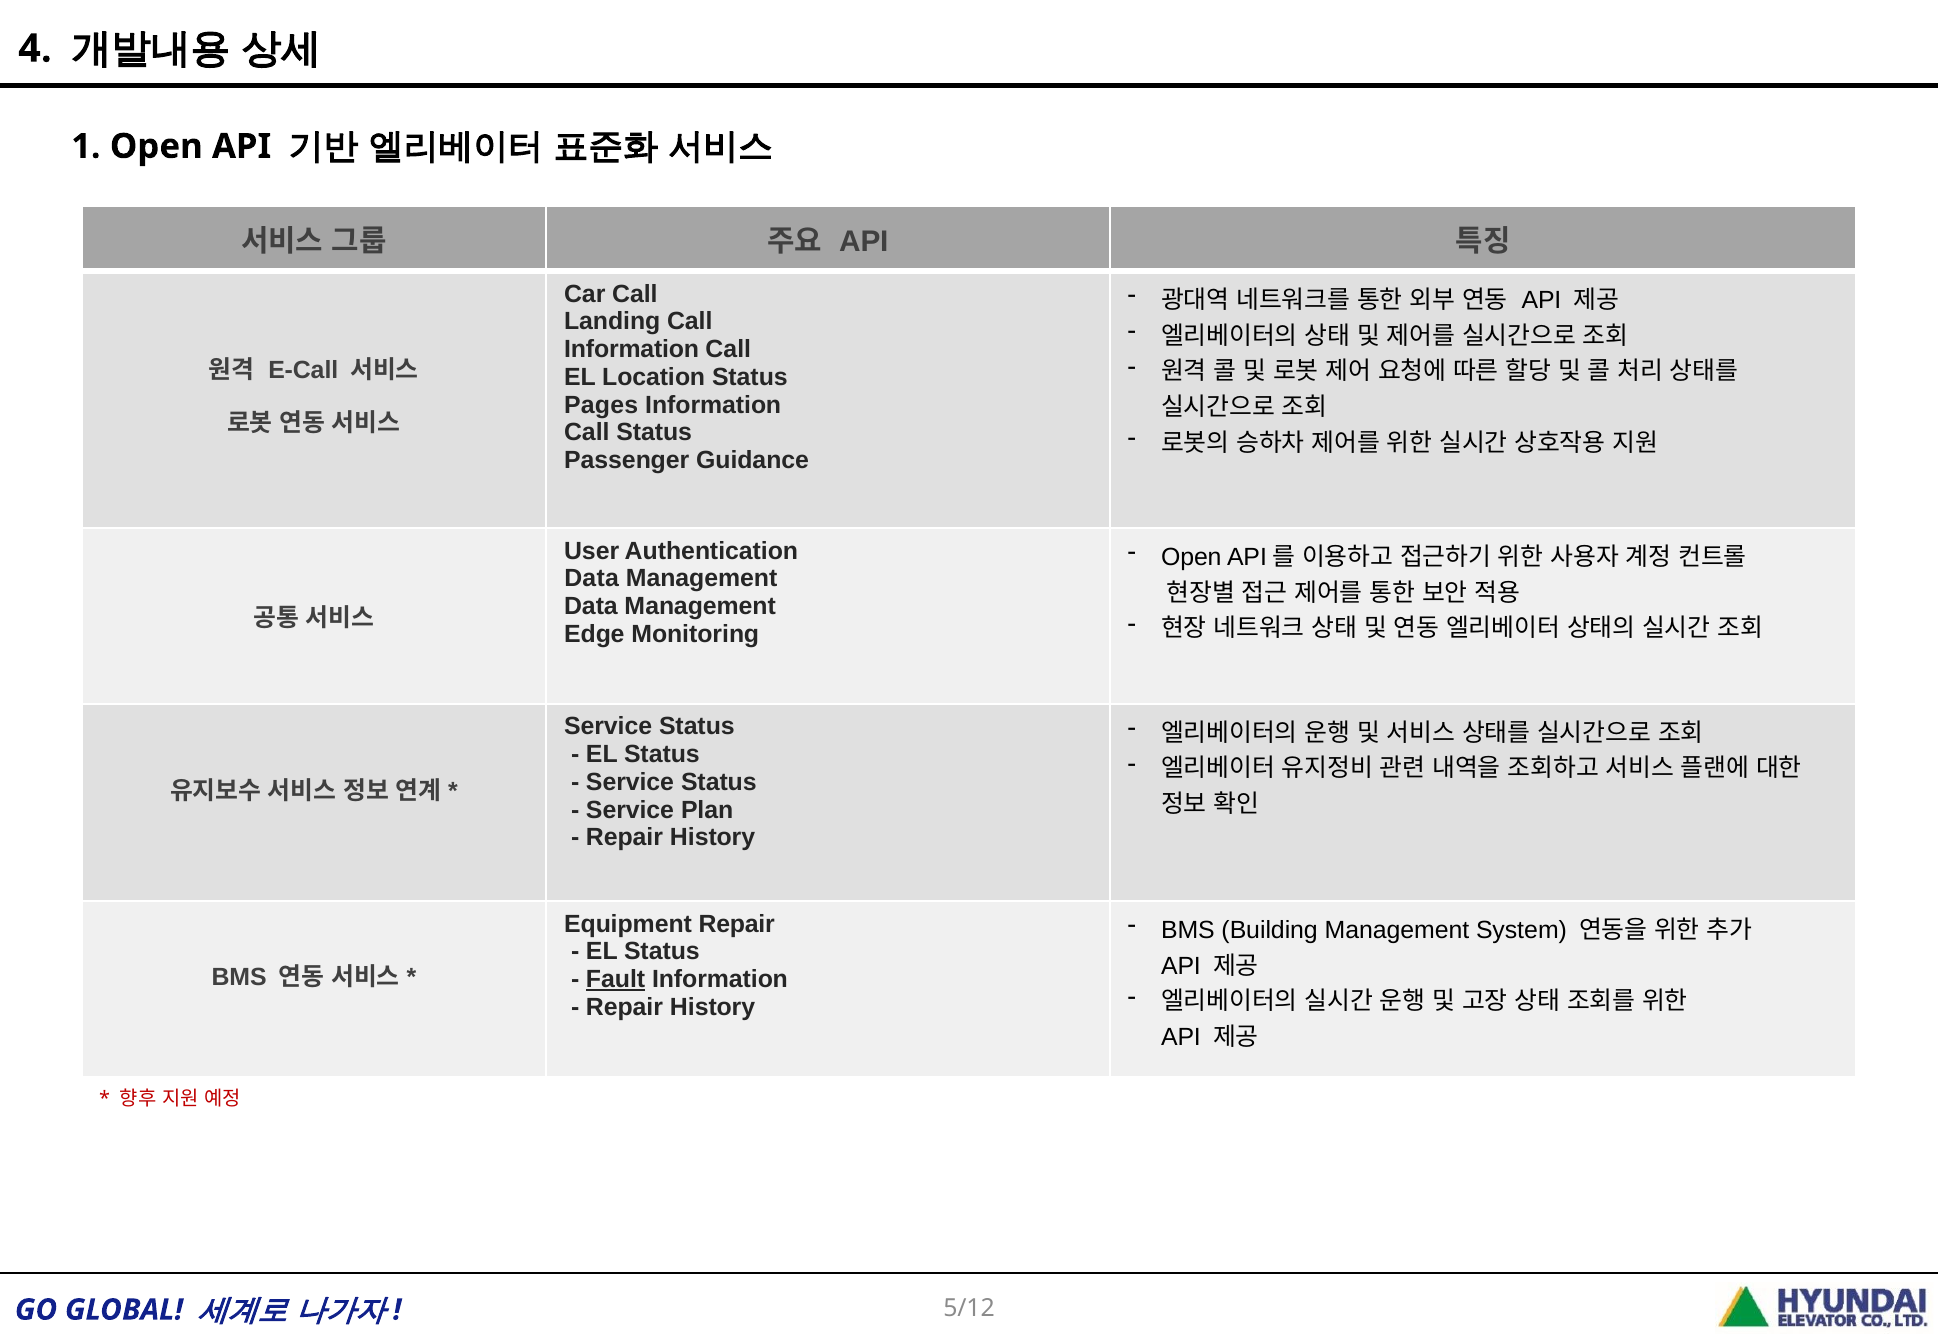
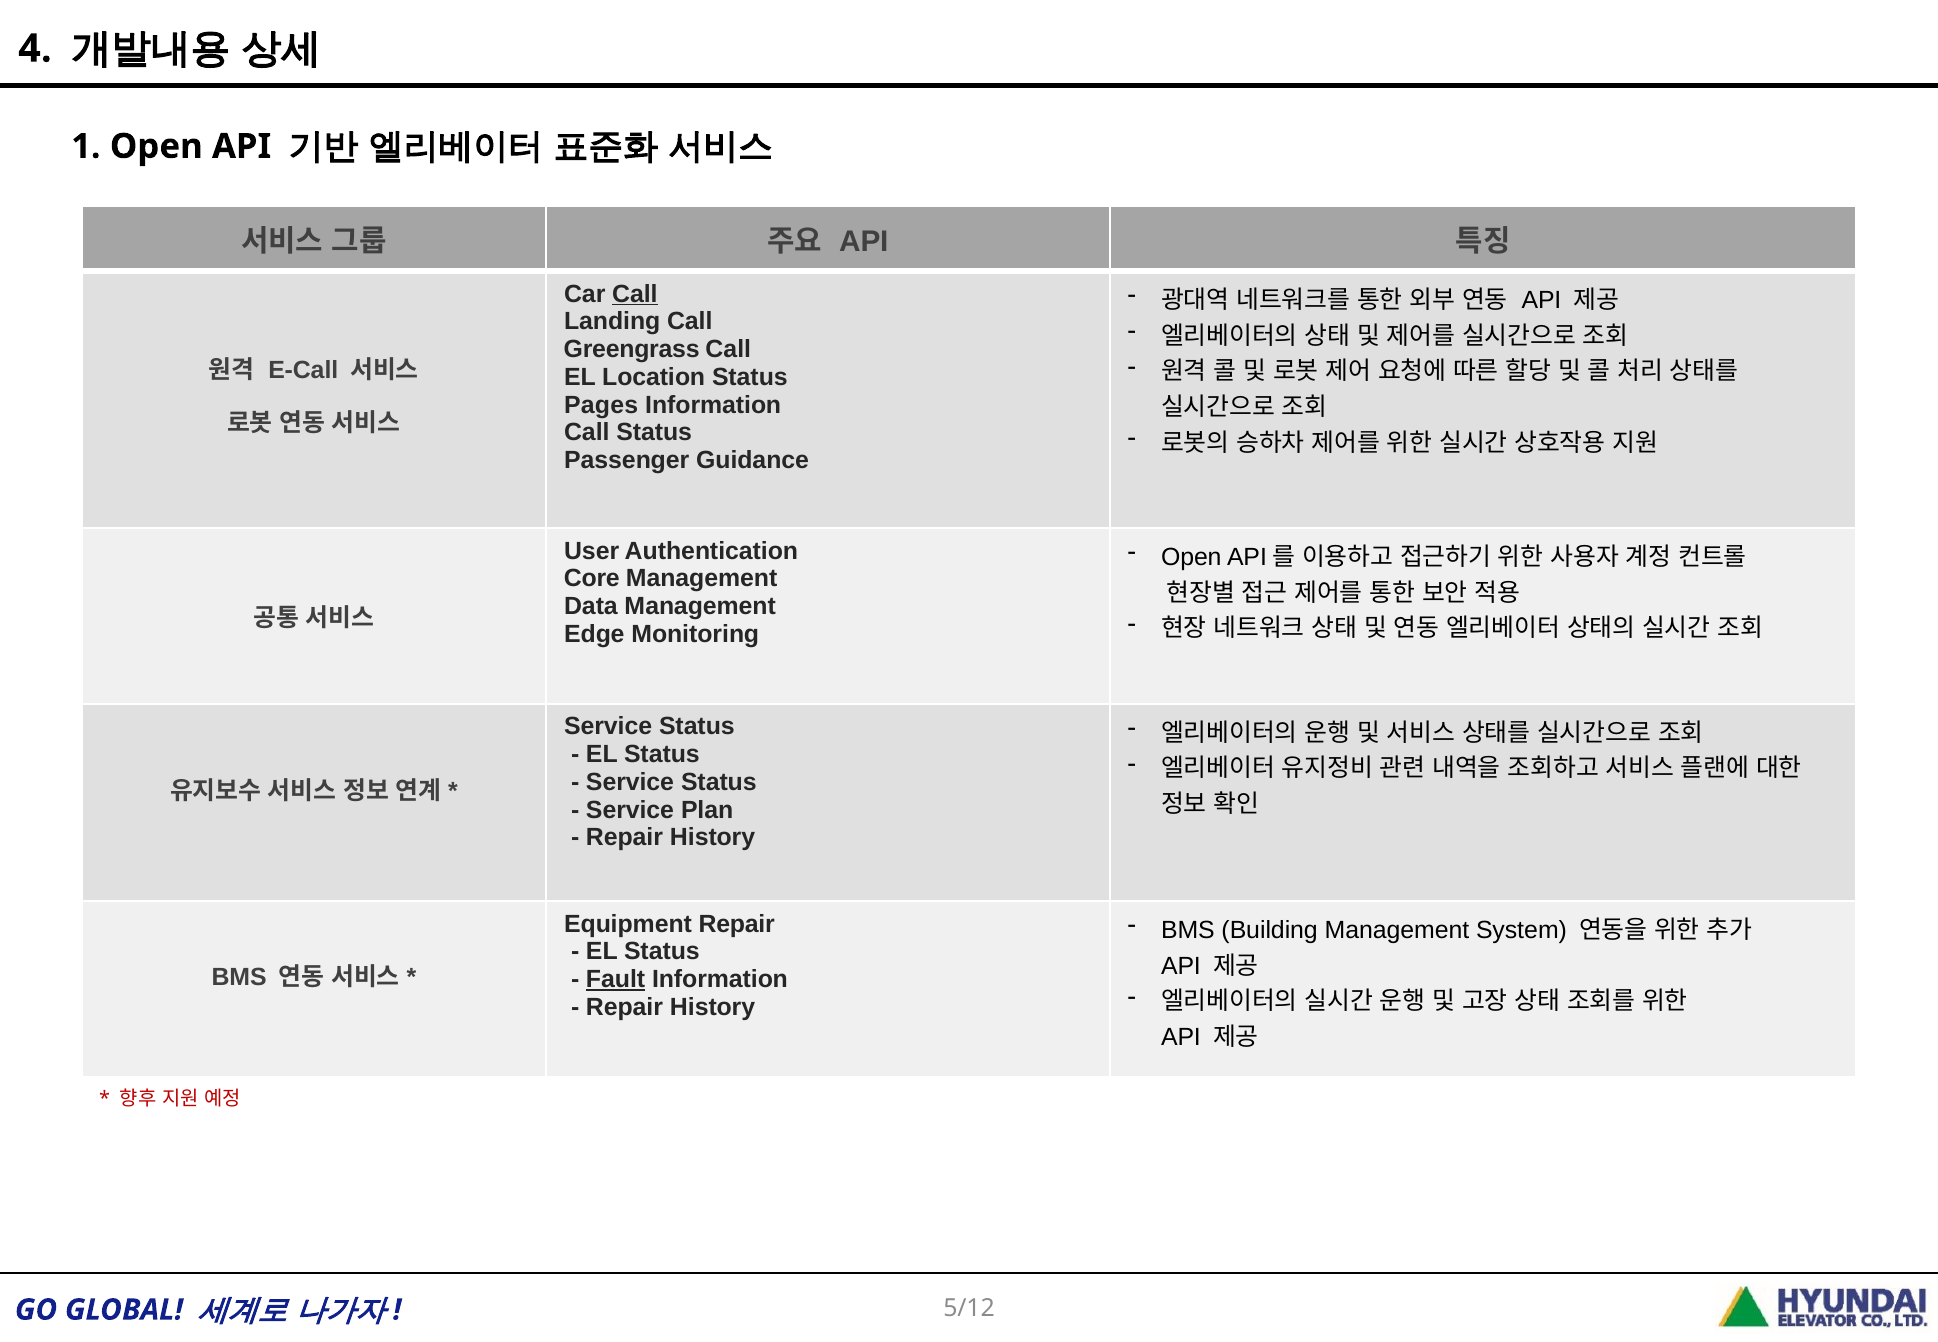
Call underline: none -> present (635, 294)
Information: Information -> Greengrass (632, 349)
Data: Data -> Core (592, 578)
